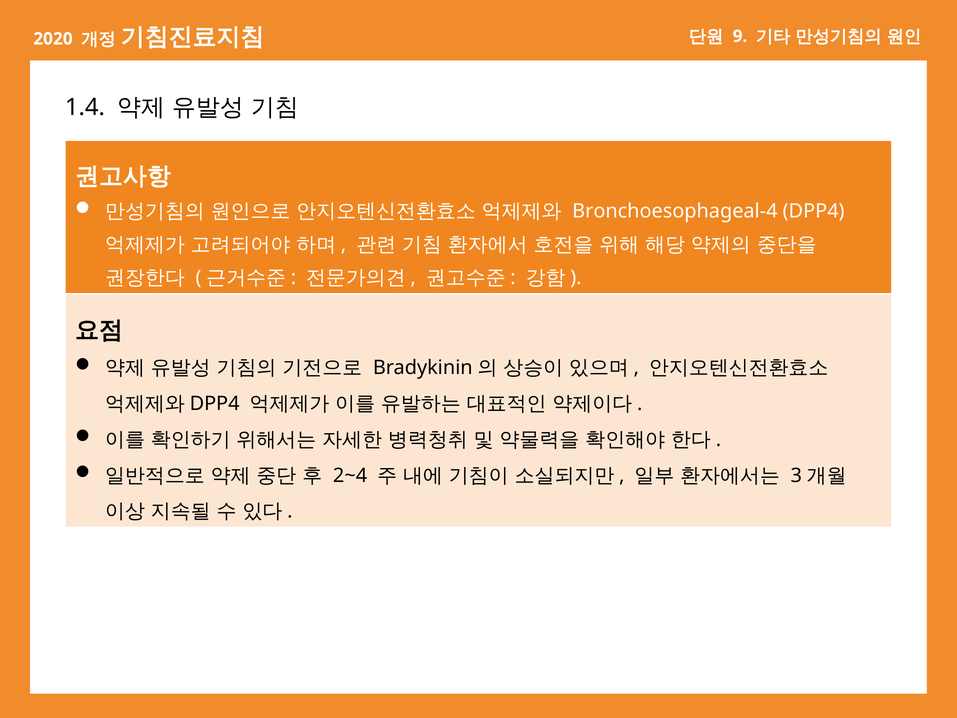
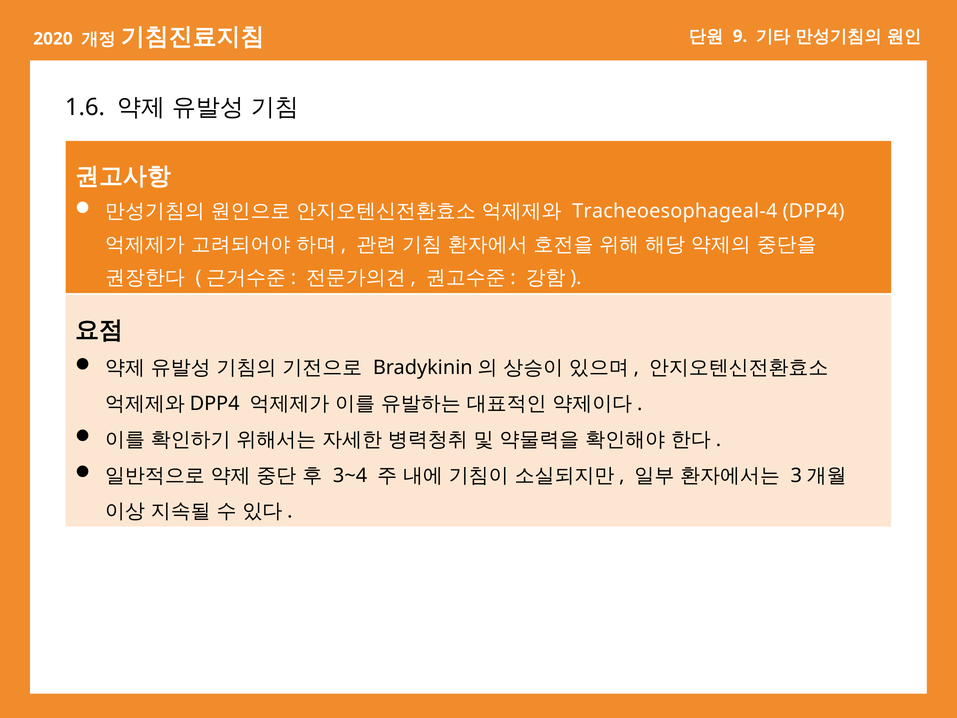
1.4: 1.4 -> 1.6 (85, 107)
Bronchoesophageal-4: Bronchoesophageal-4 -> Tracheoesophageal-4 (675, 211)
2~4: 2~4 -> 3~4 (350, 475)
